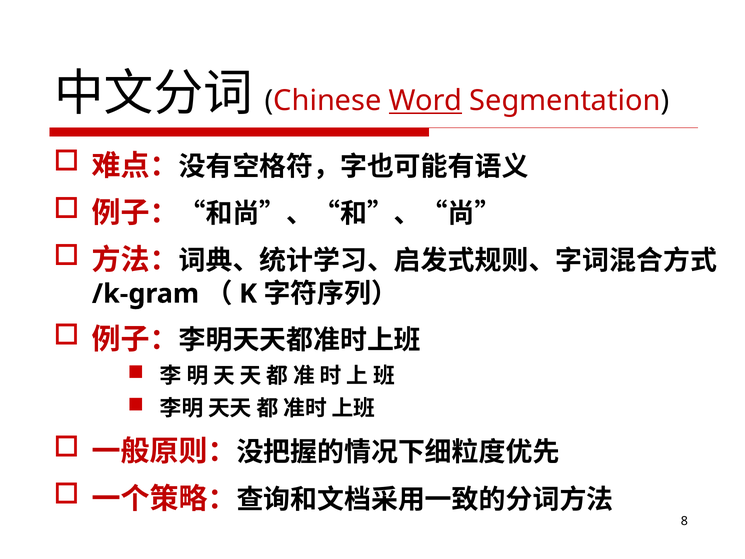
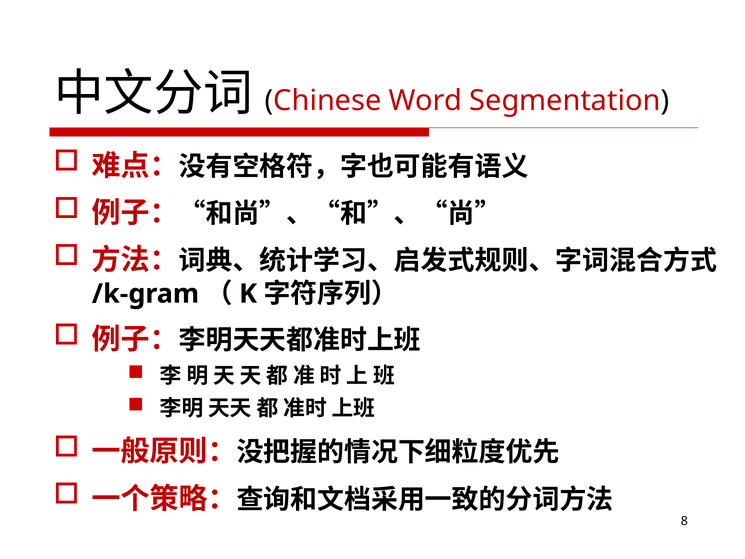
Word underline: present -> none (425, 101)
